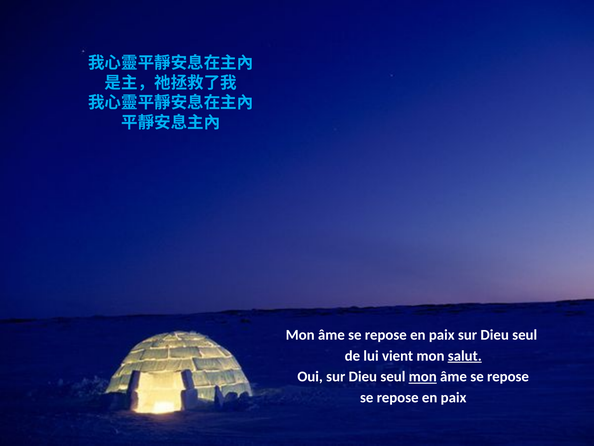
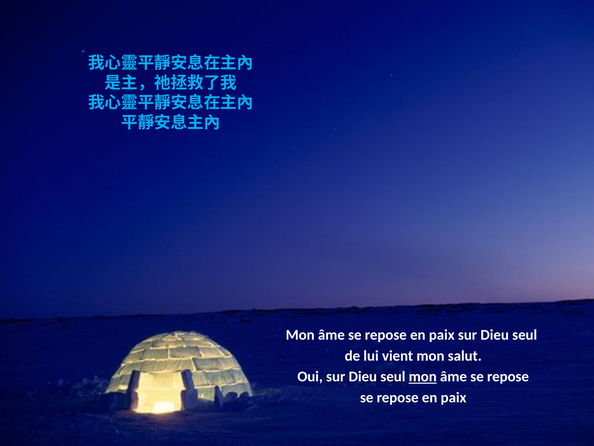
salut underline: present -> none (465, 355)
